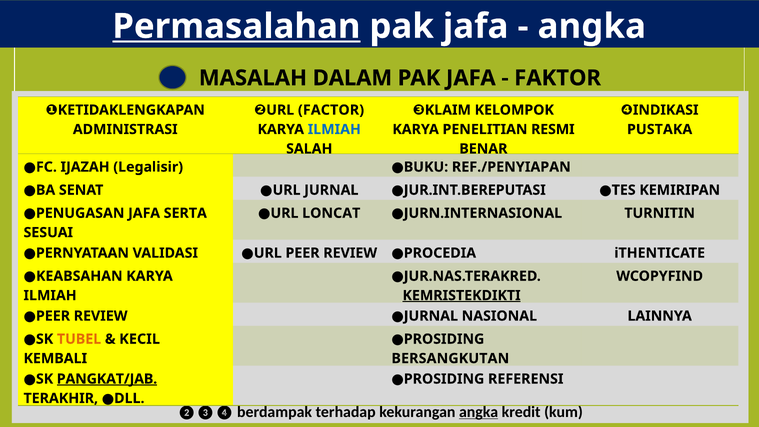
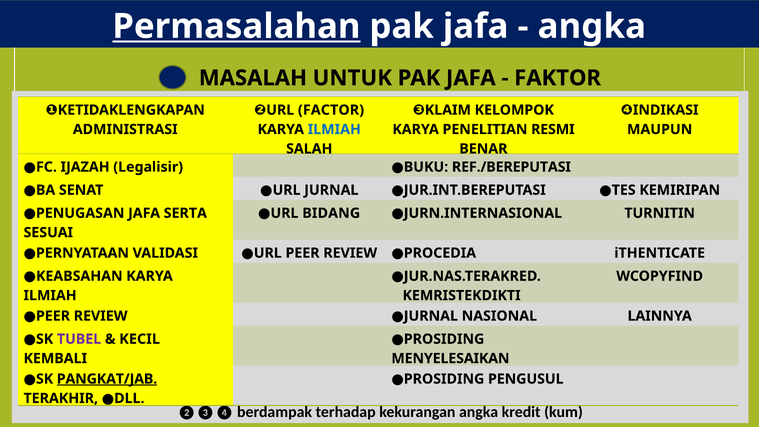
DALAM: DALAM -> UNTUK (352, 78)
PUSTAKA: PUSTAKA -> MAUPUN (660, 129)
REF./PENYIAPAN: REF./PENYIAPAN -> REF./BEREPUTASI (511, 167)
LONCAT: LONCAT -> BIDANG (331, 213)
KEMRISTEKDIKTI underline: present -> none (462, 295)
TUBEL colour: orange -> purple (79, 339)
BERSANGKUTAN: BERSANGKUTAN -> MENYELESAIKAN (450, 358)
REFERENSI: REFERENSI -> PENGUSUL (526, 379)
angka underline: present -> none (479, 412)
